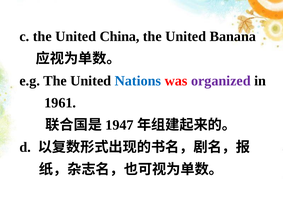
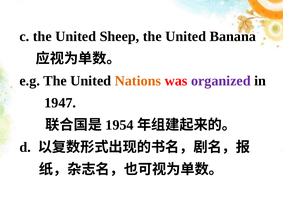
China: China -> Sheep (119, 36)
Nations colour: blue -> orange (138, 80)
1961: 1961 -> 1947 (60, 103)
1947: 1947 -> 1954 (120, 125)
